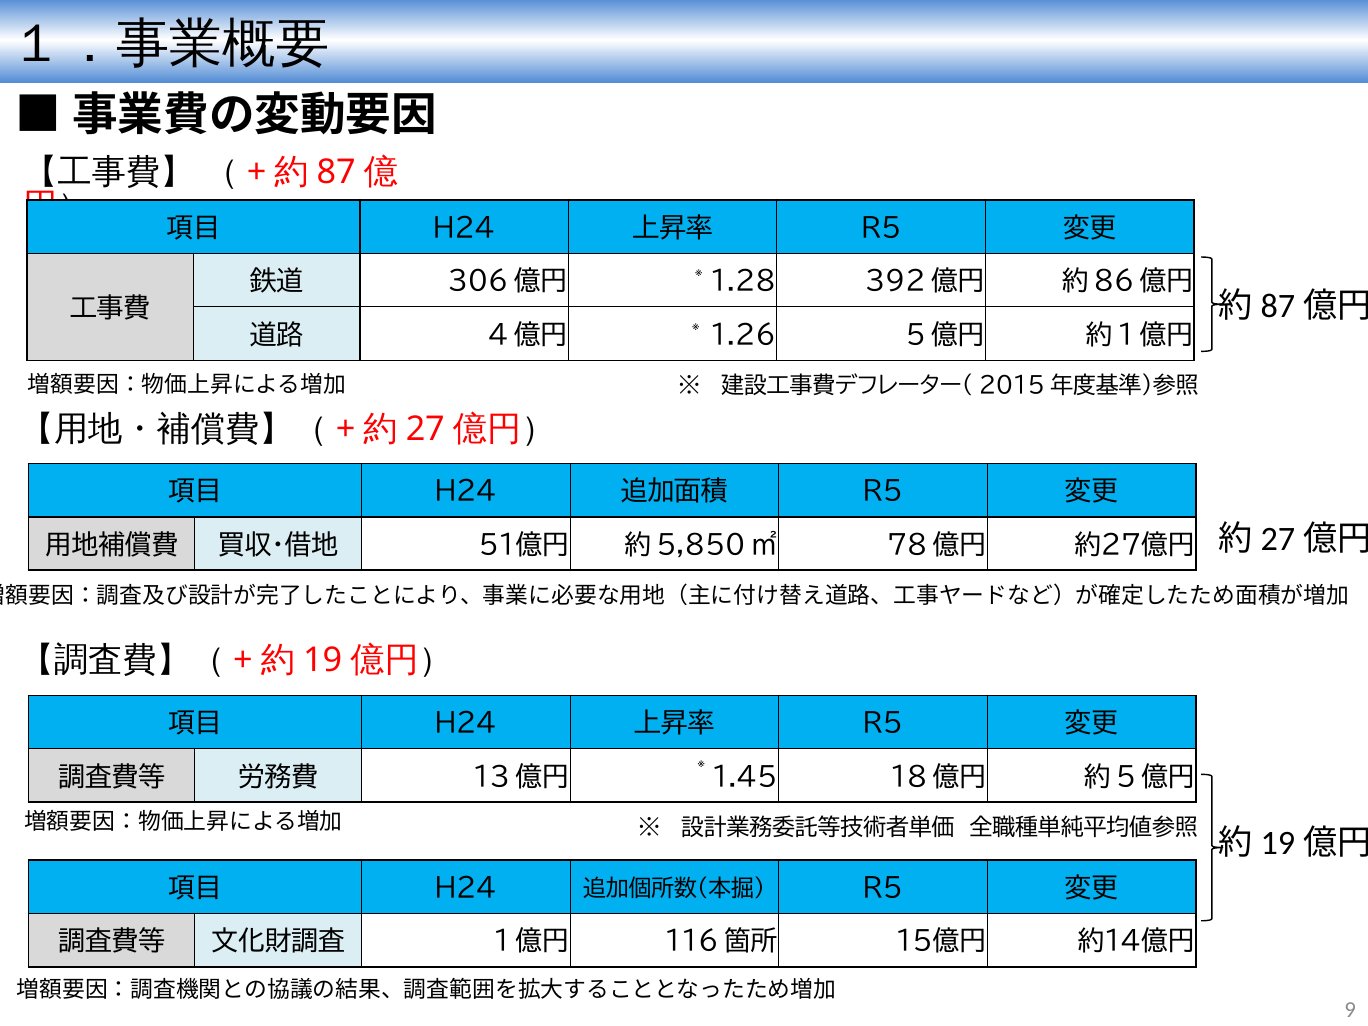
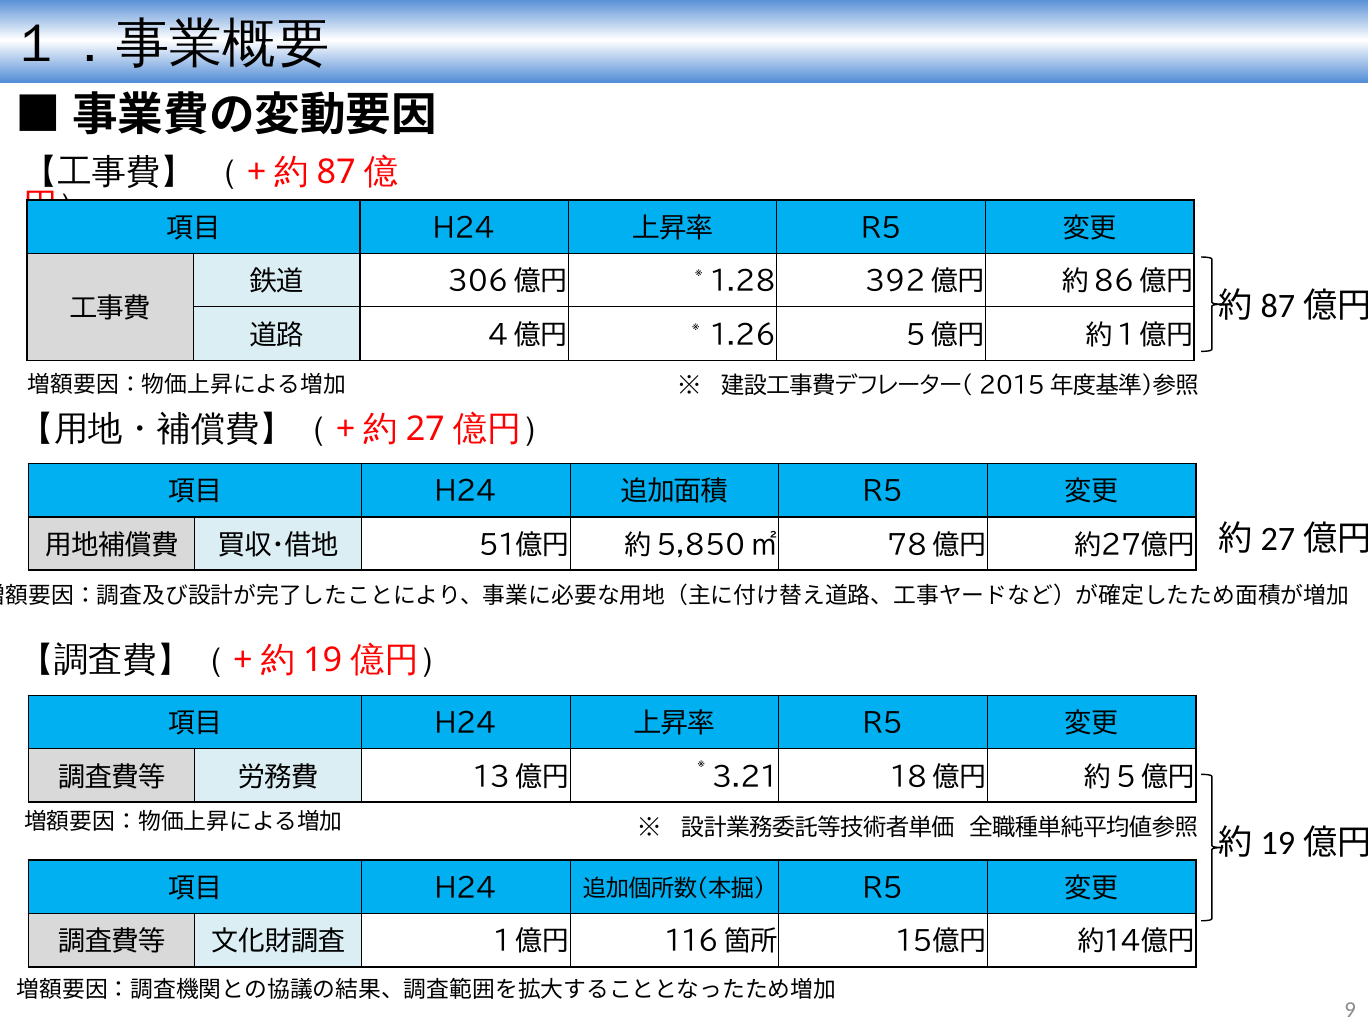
1.45: 1.45 -> 3.21 (745, 777)
